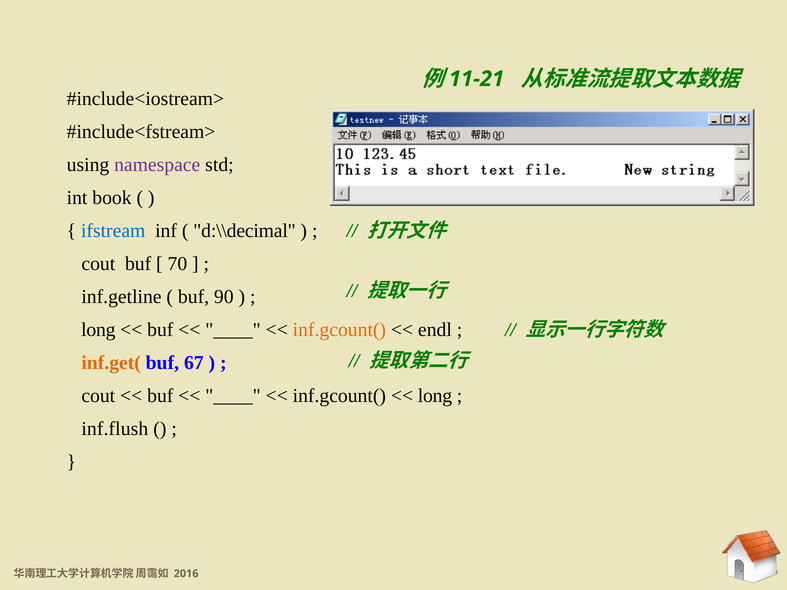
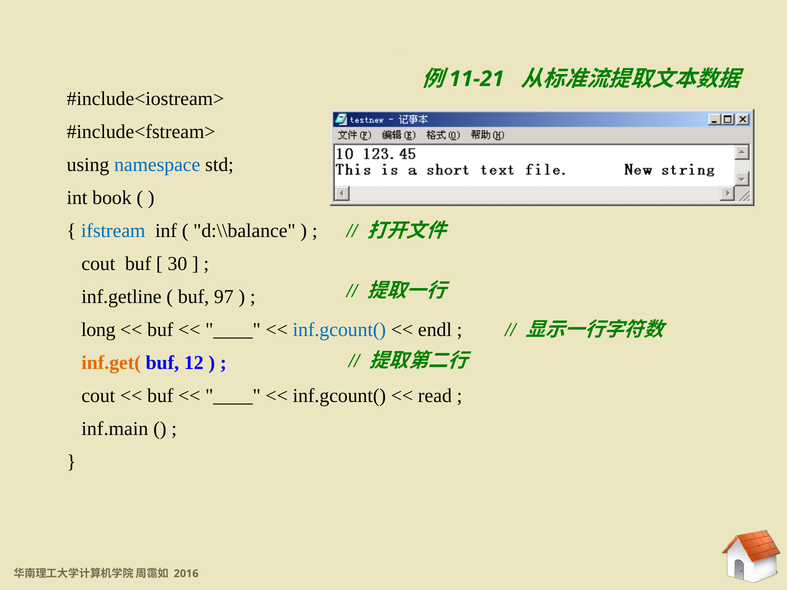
namespace colour: purple -> blue (157, 165)
d:\\decimal: d:\\decimal -> d:\\balance (244, 231)
70: 70 -> 30 (177, 264)
90: 90 -> 97 (224, 297)
inf.gcount( colour: orange -> blue (339, 330)
67: 67 -> 12 (194, 363)
long: long -> read (435, 396)
inf.flush: inf.flush -> inf.main (115, 429)
